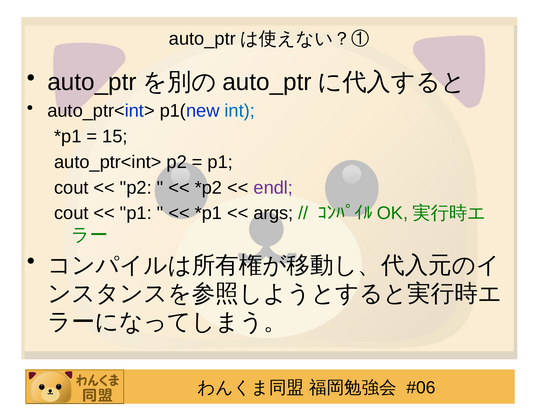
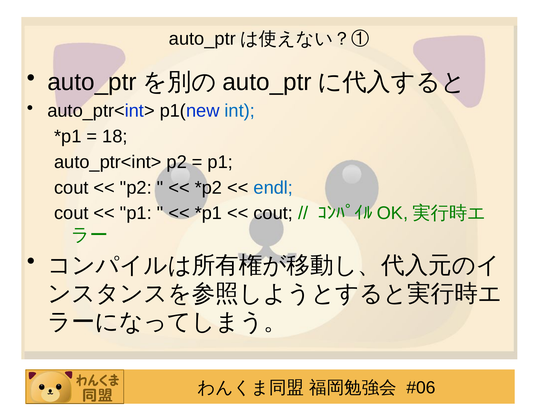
15: 15 -> 18 (115, 136)
endl colour: purple -> blue (273, 187)
args: args -> cout (273, 213)
